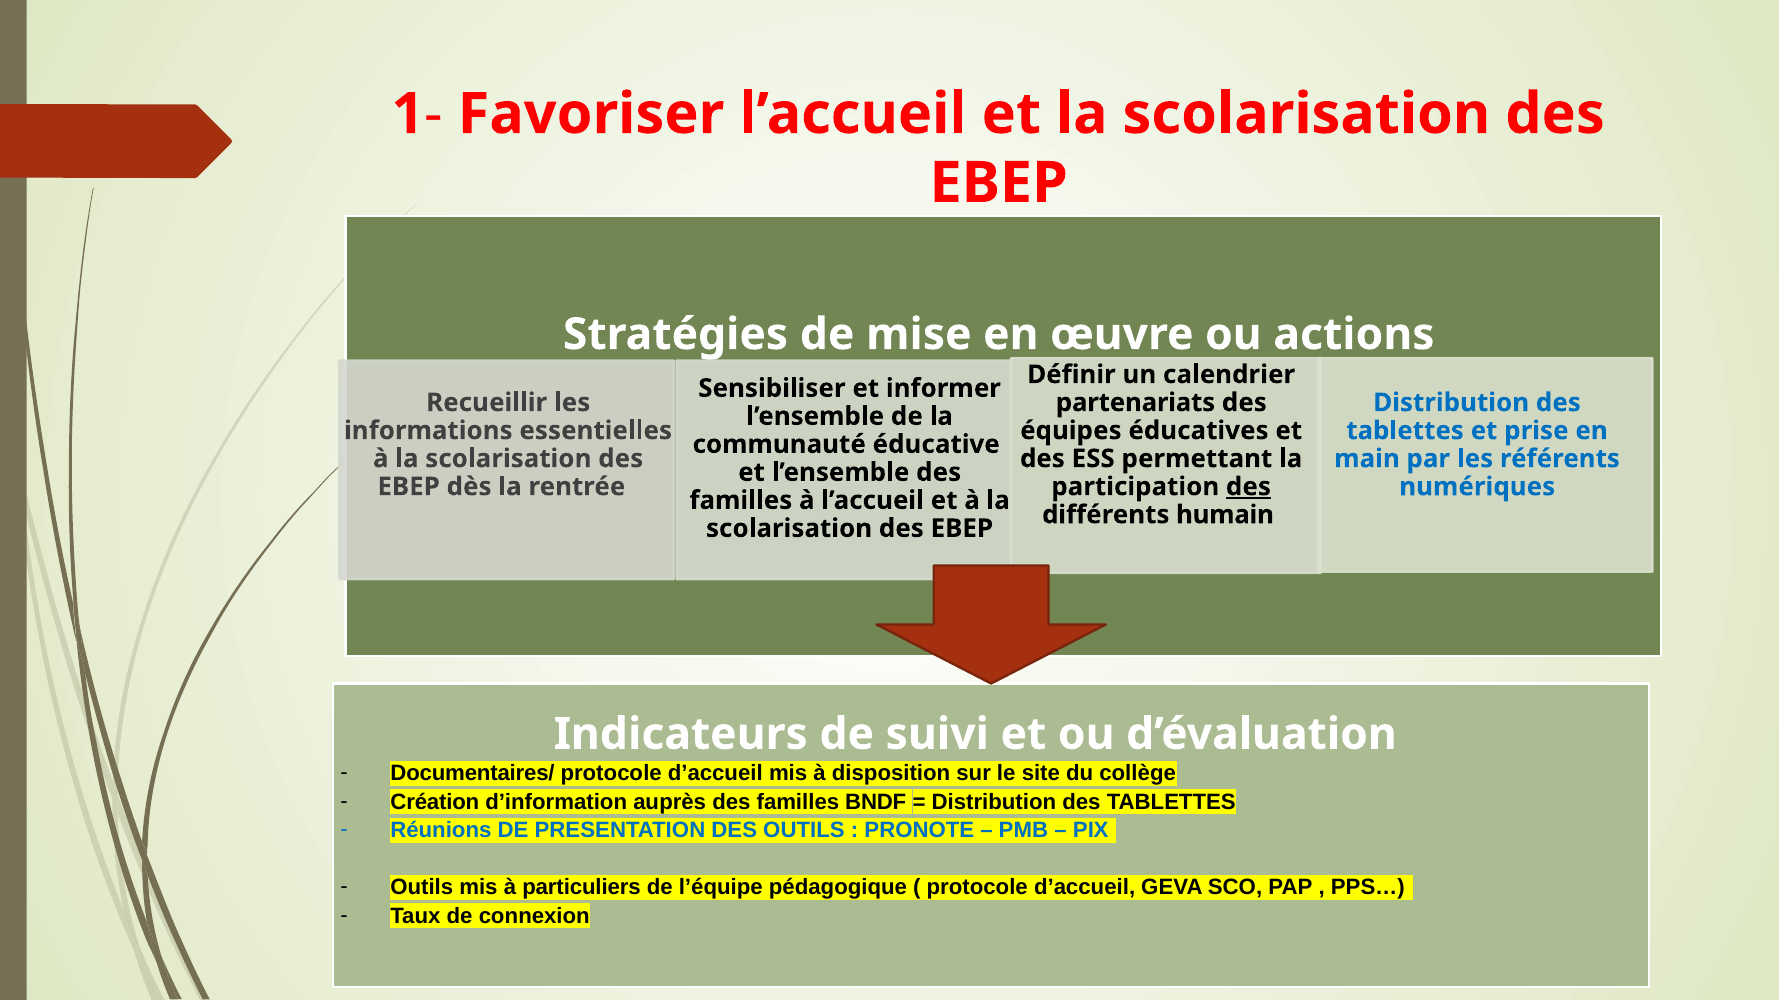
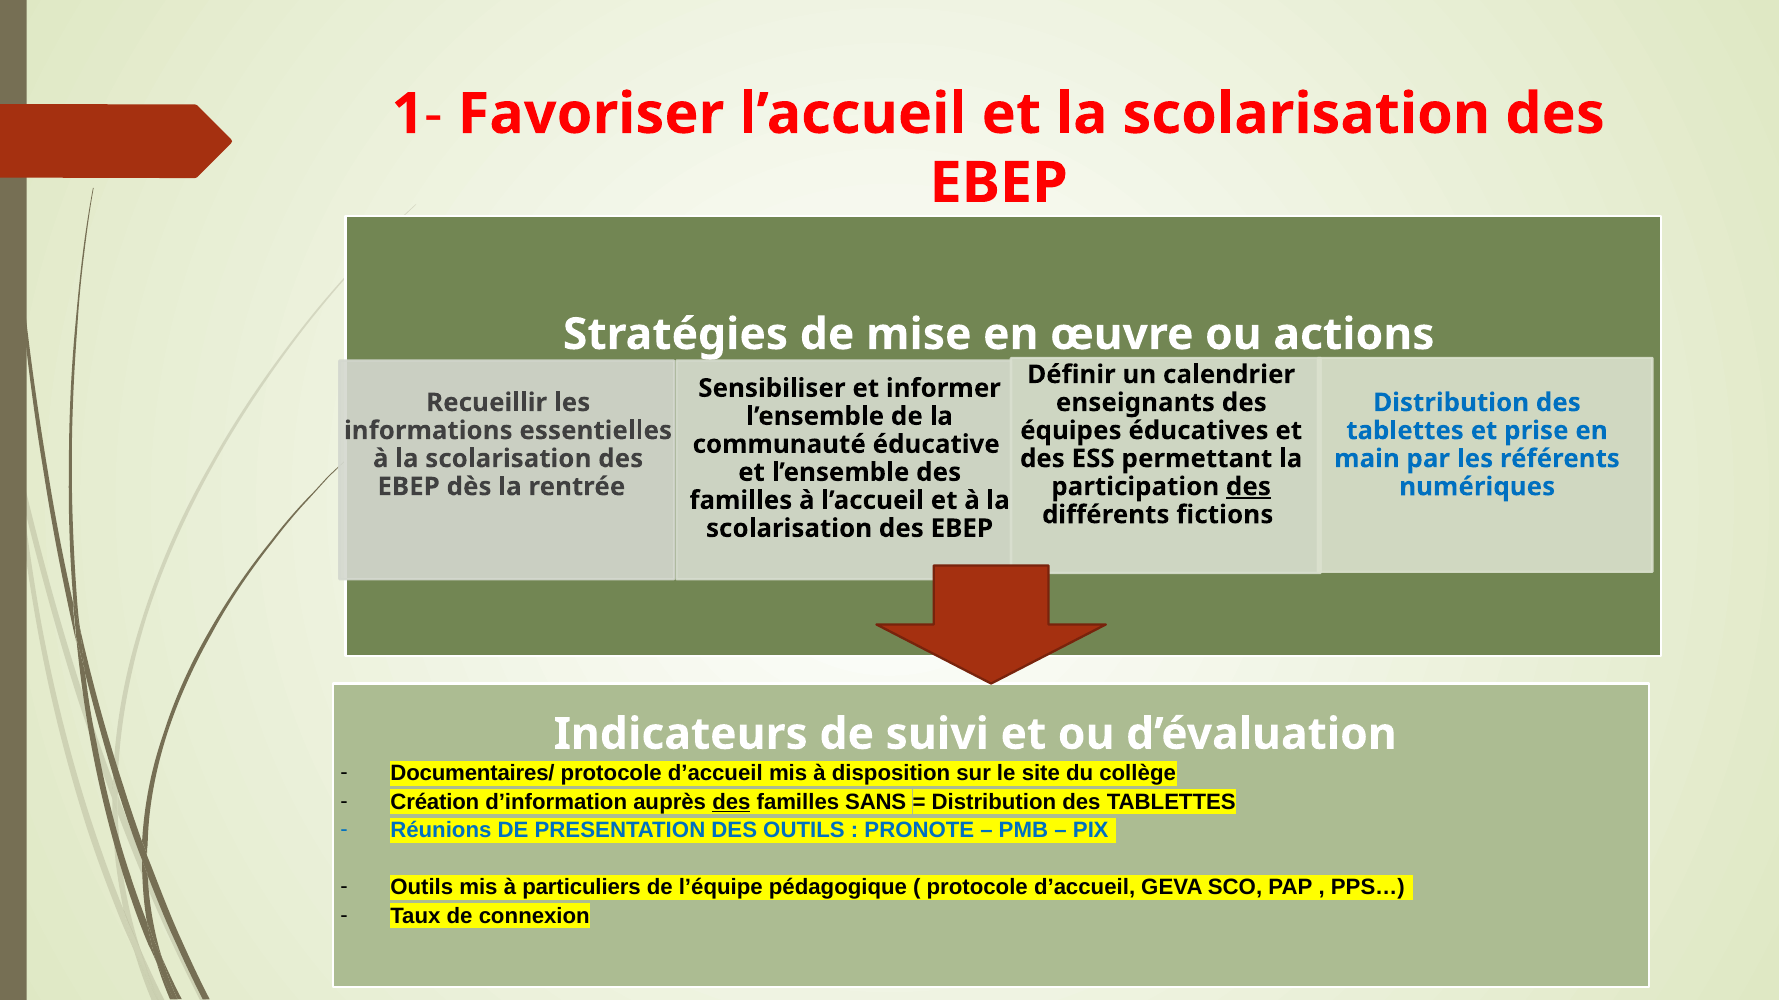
partenariats: partenariats -> enseignants (1135, 403)
humain: humain -> fictions (1225, 515)
des underline: none -> present (731, 803)
BNDF: BNDF -> SANS (876, 803)
